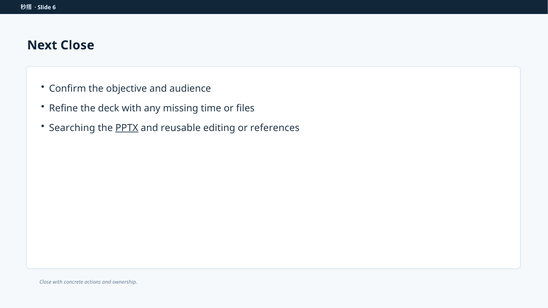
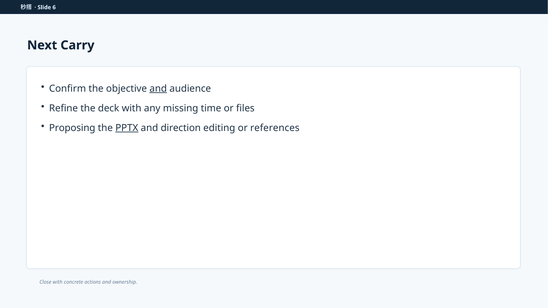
Next Close: Close -> Carry (77, 45)
and underline: none -> present (158, 89)
Searching: Searching -> Proposing (72, 128)
reusable: reusable -> direction (181, 128)
